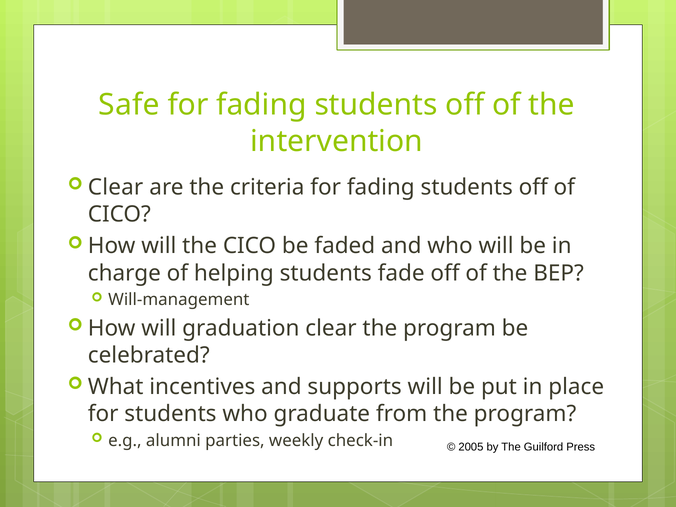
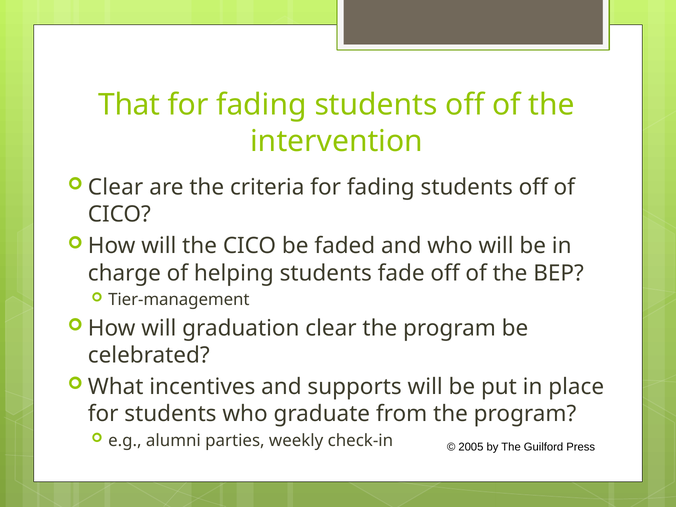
Safe: Safe -> That (129, 105)
Will-management: Will-management -> Tier-management (179, 300)
